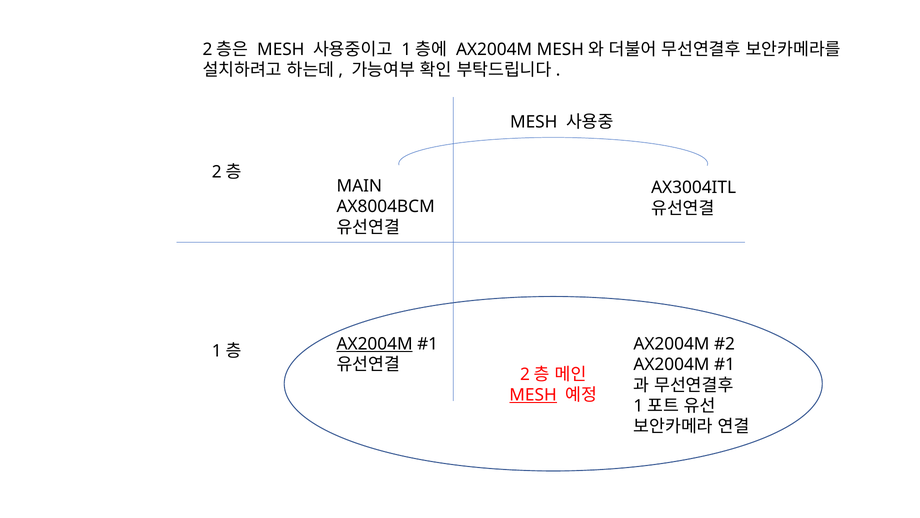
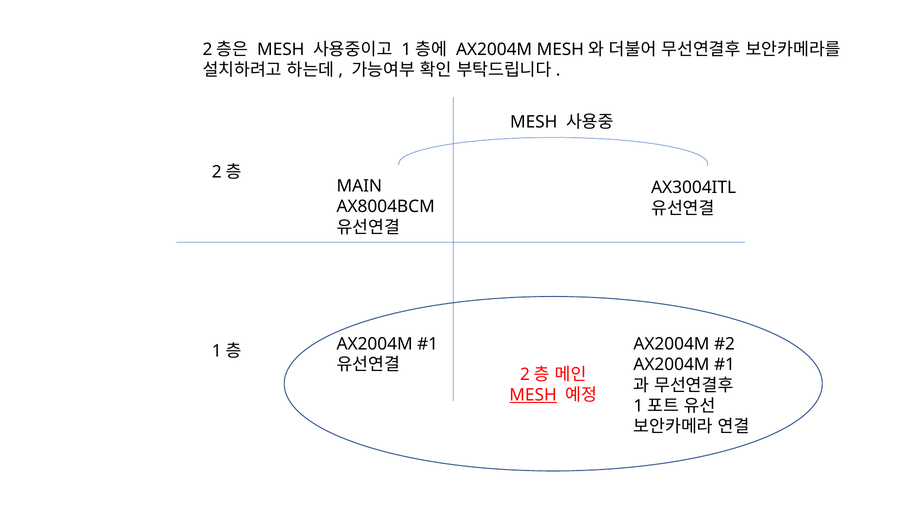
AX2004M underline: present -> none (375, 344)
